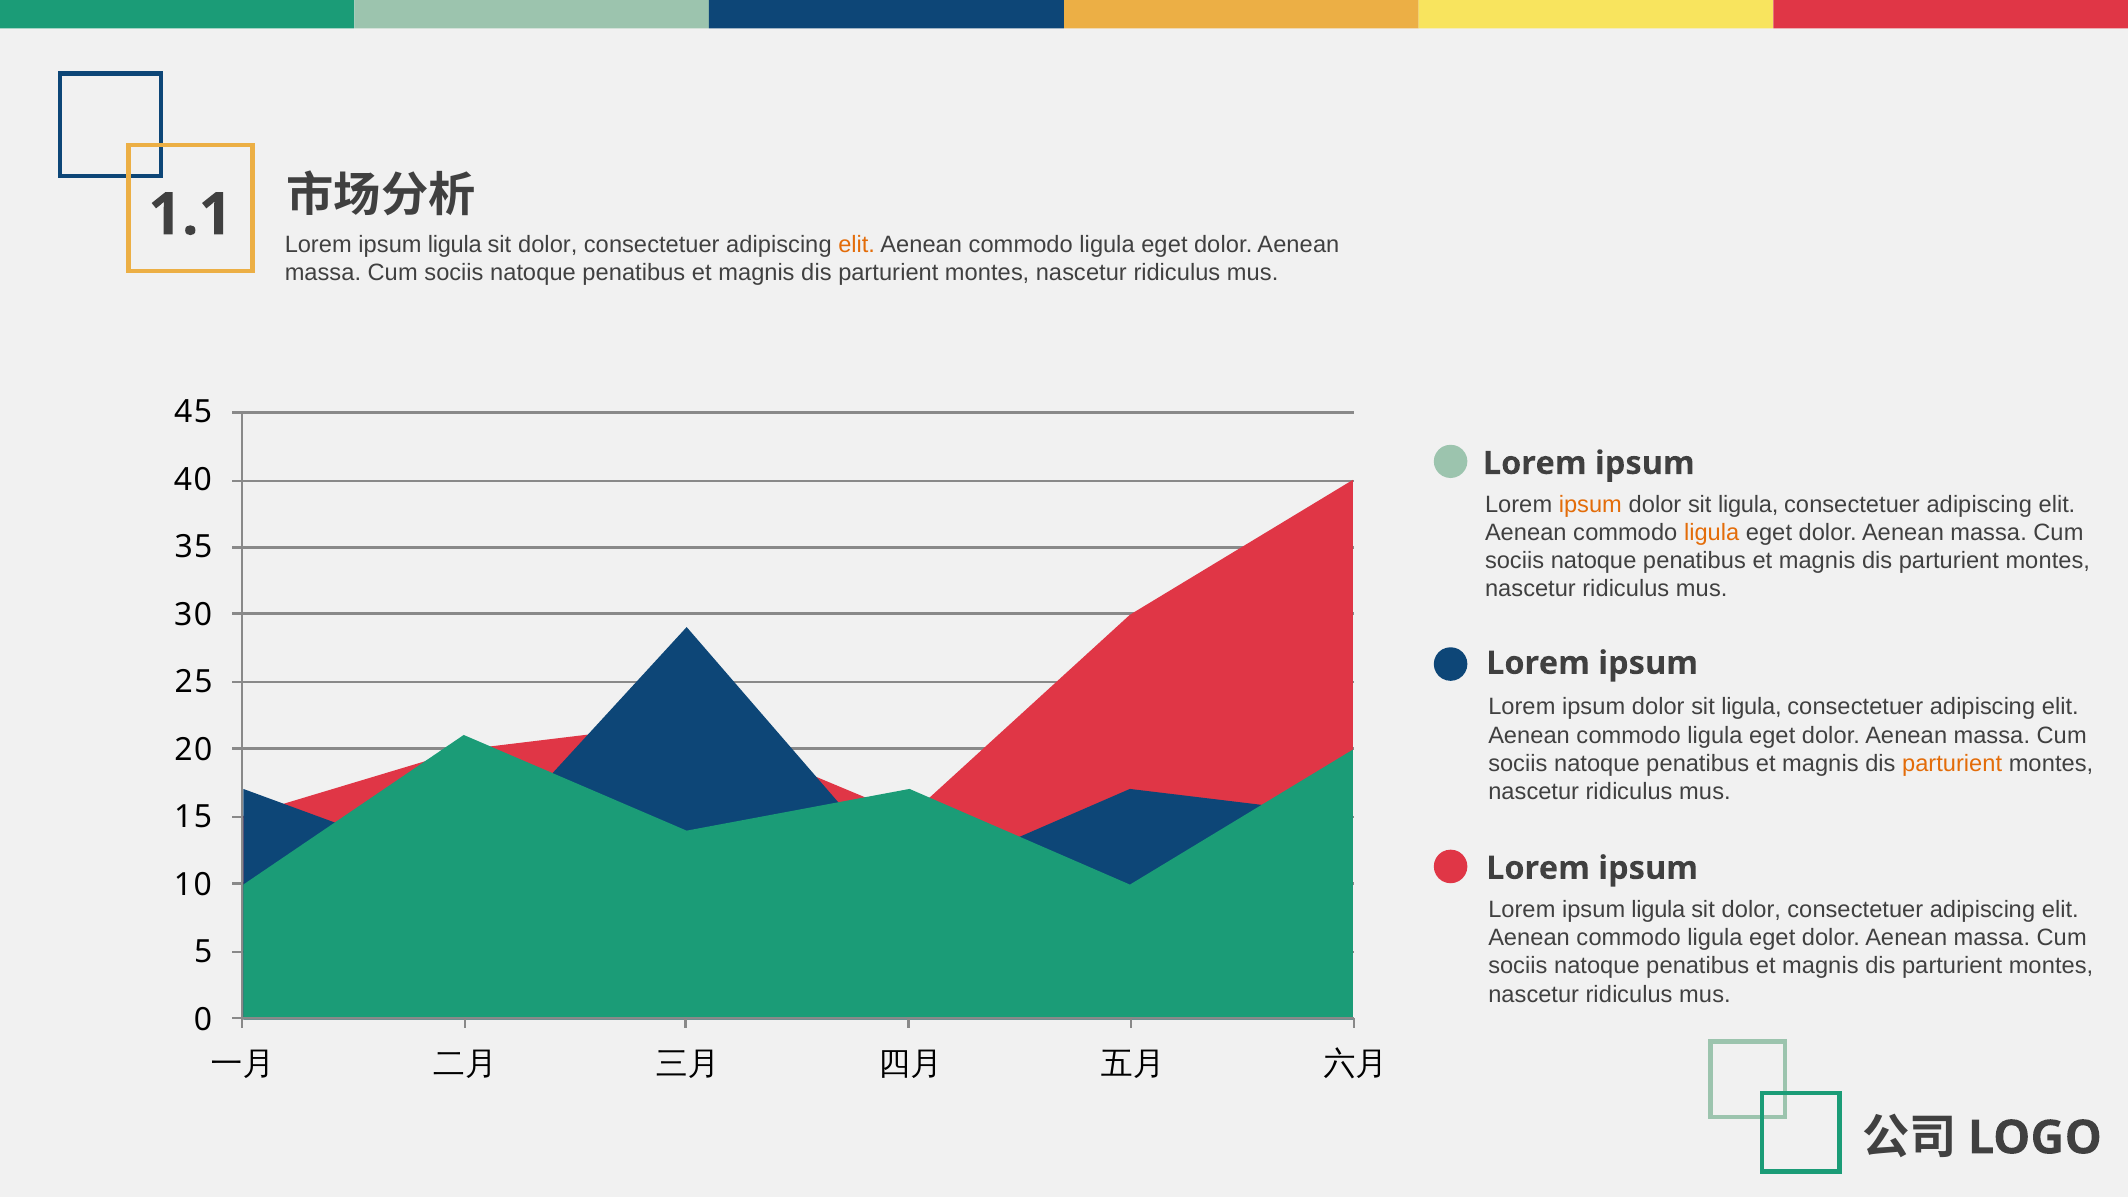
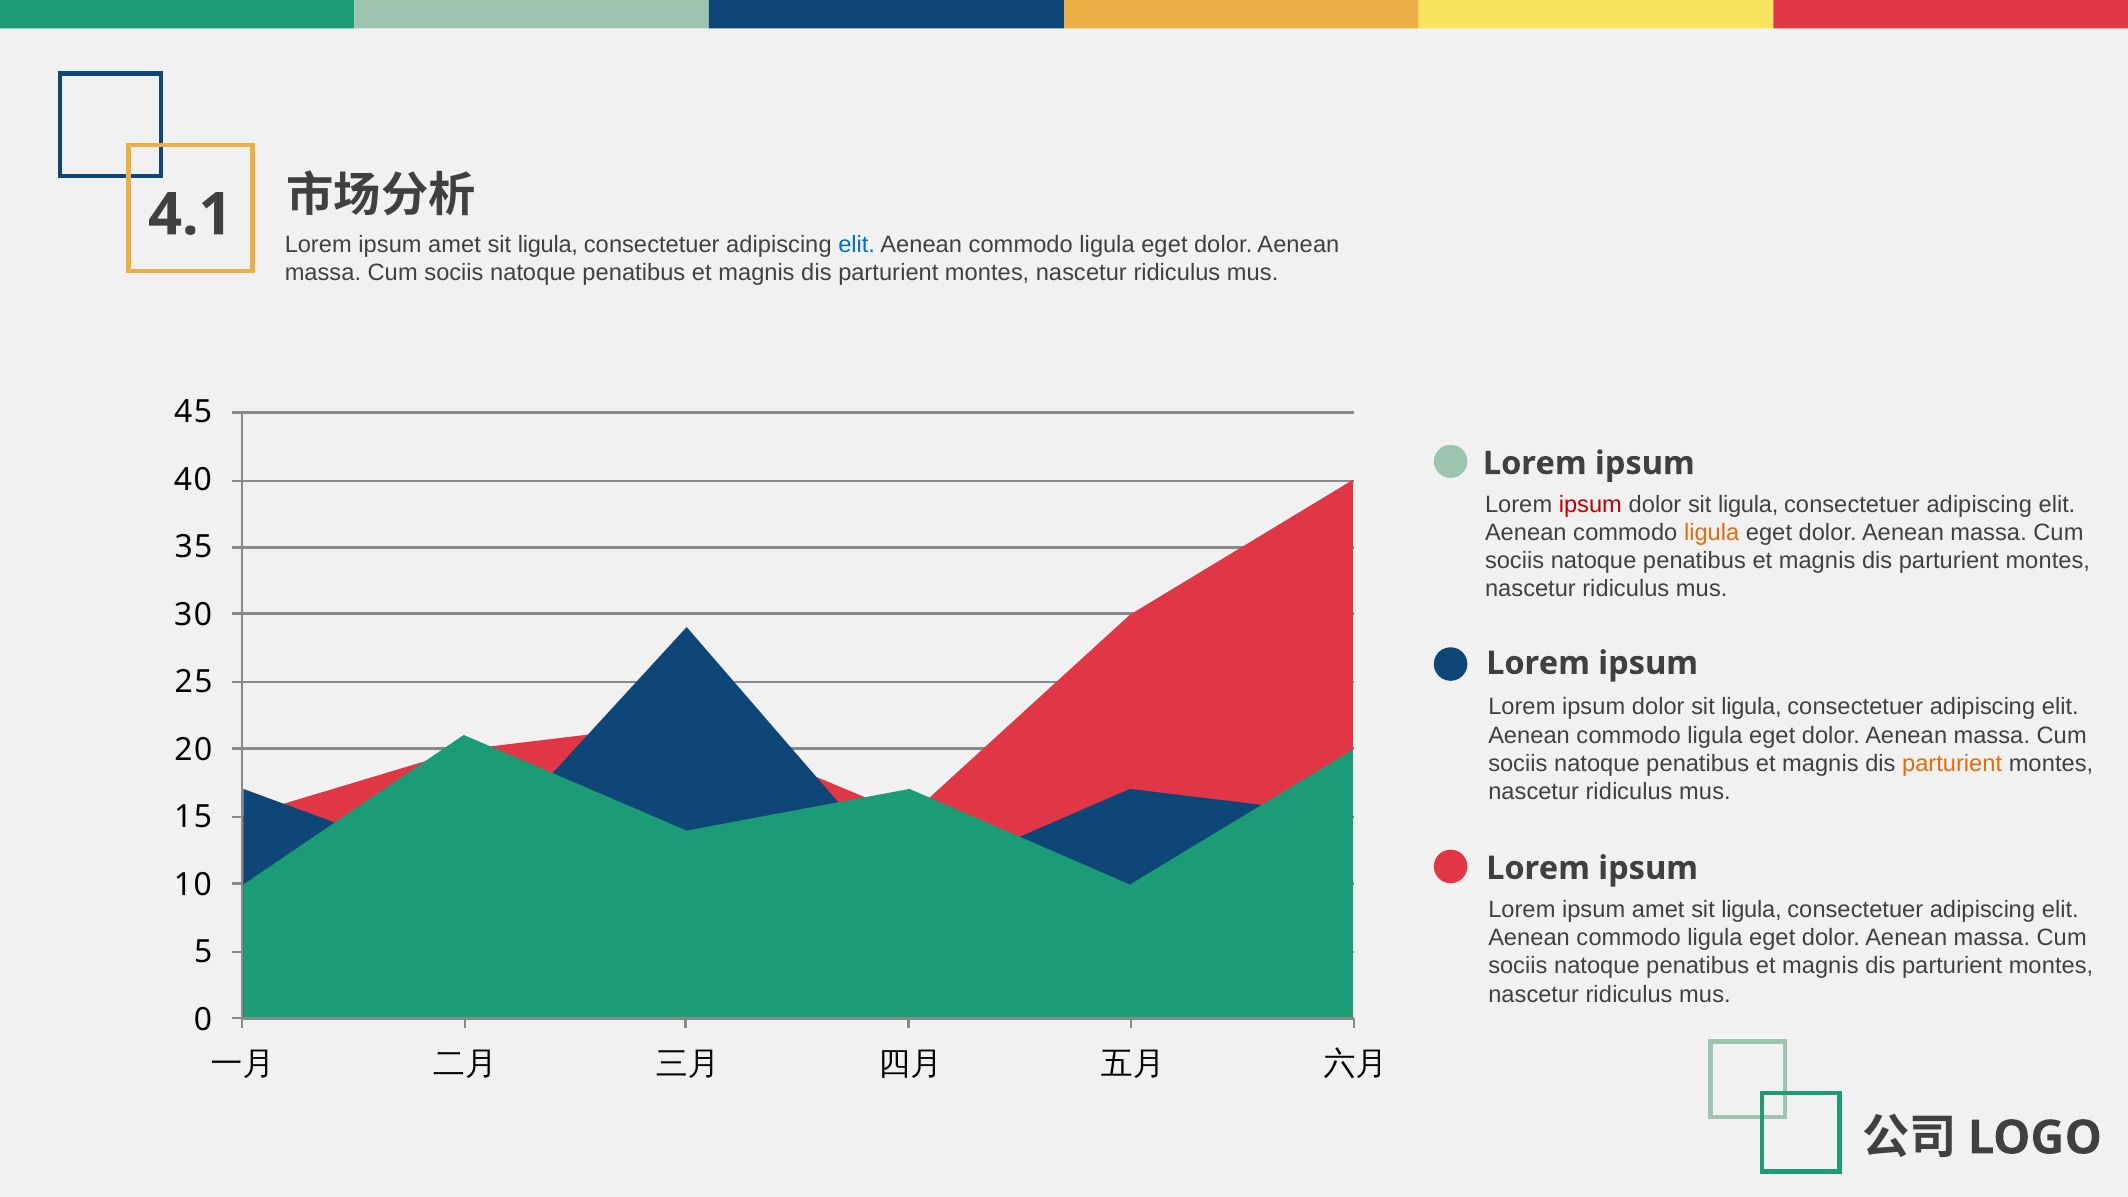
1.1: 1.1 -> 4.1 (190, 215)
ligula: ligula -> amet (455, 245)
dolor: dolor -> ligula (548, 245)
elit colour: orange -> blue (857, 245)
ipsum colour: orange -> red (1590, 504)
ligula: ligula -> amet (1658, 910)
dolor: dolor -> ligula (1751, 910)
